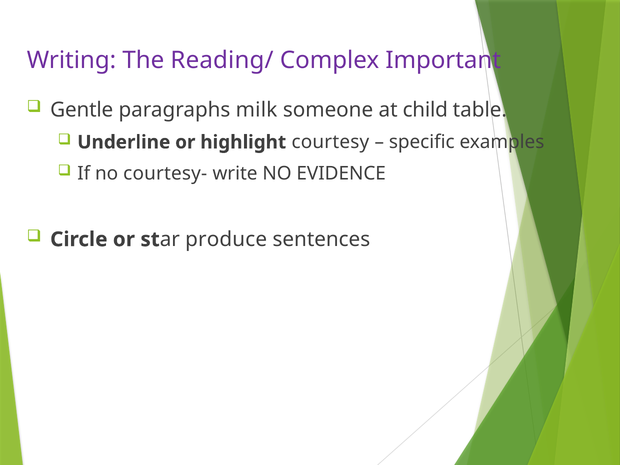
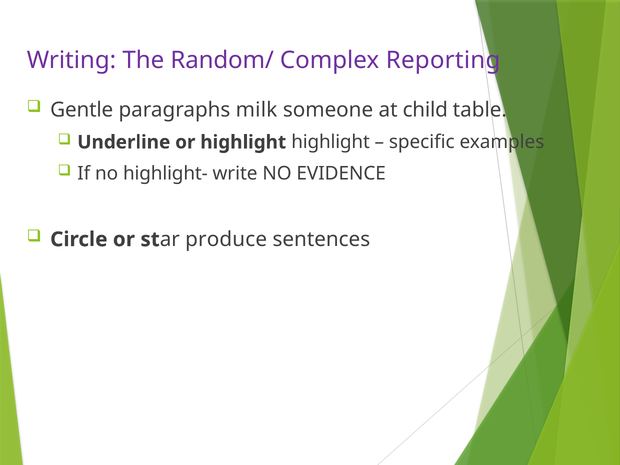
Reading/: Reading/ -> Random/ (222, 61)
Important: Important -> Reporting (443, 61)
highlight courtesy: courtesy -> highlight (331, 142)
courtesy-: courtesy- -> highlight- (165, 174)
